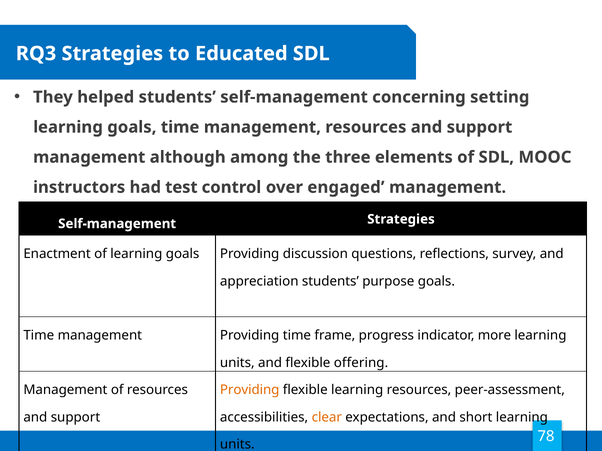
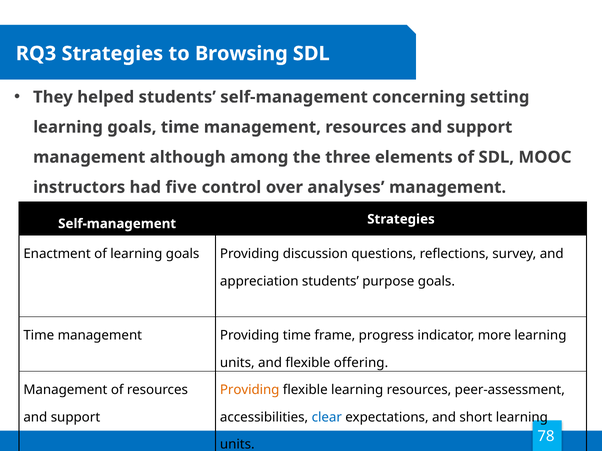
Educated: Educated -> Browsing (241, 54)
test: test -> five (181, 187)
engaged: engaged -> analyses (346, 187)
clear colour: orange -> blue (327, 418)
